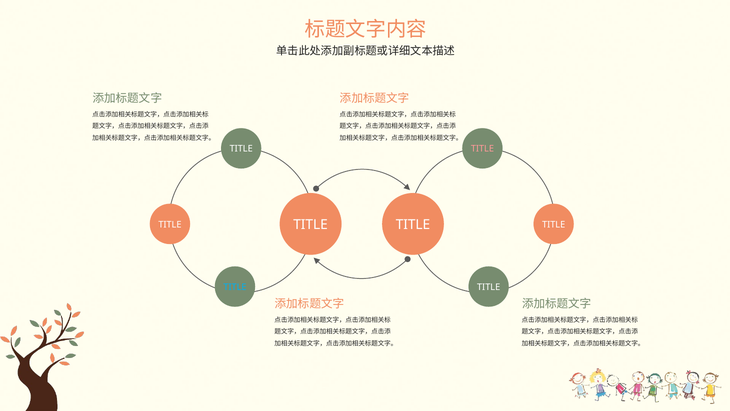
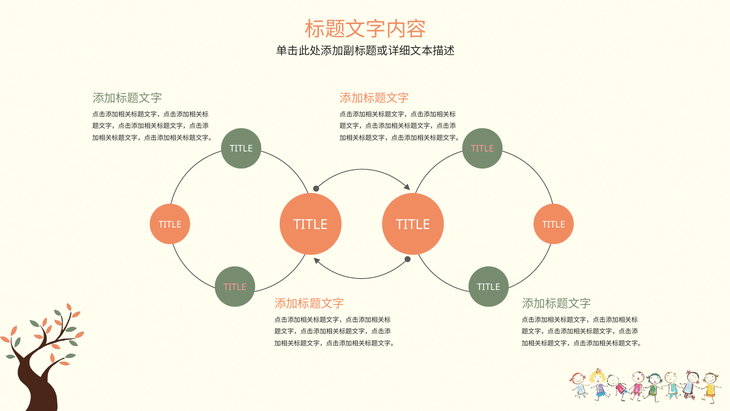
TITLE colour: light blue -> pink (235, 287)
